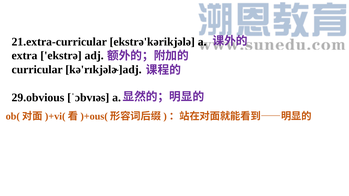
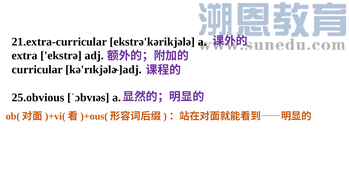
29.obvious: 29.obvious -> 25.obvious (38, 98)
